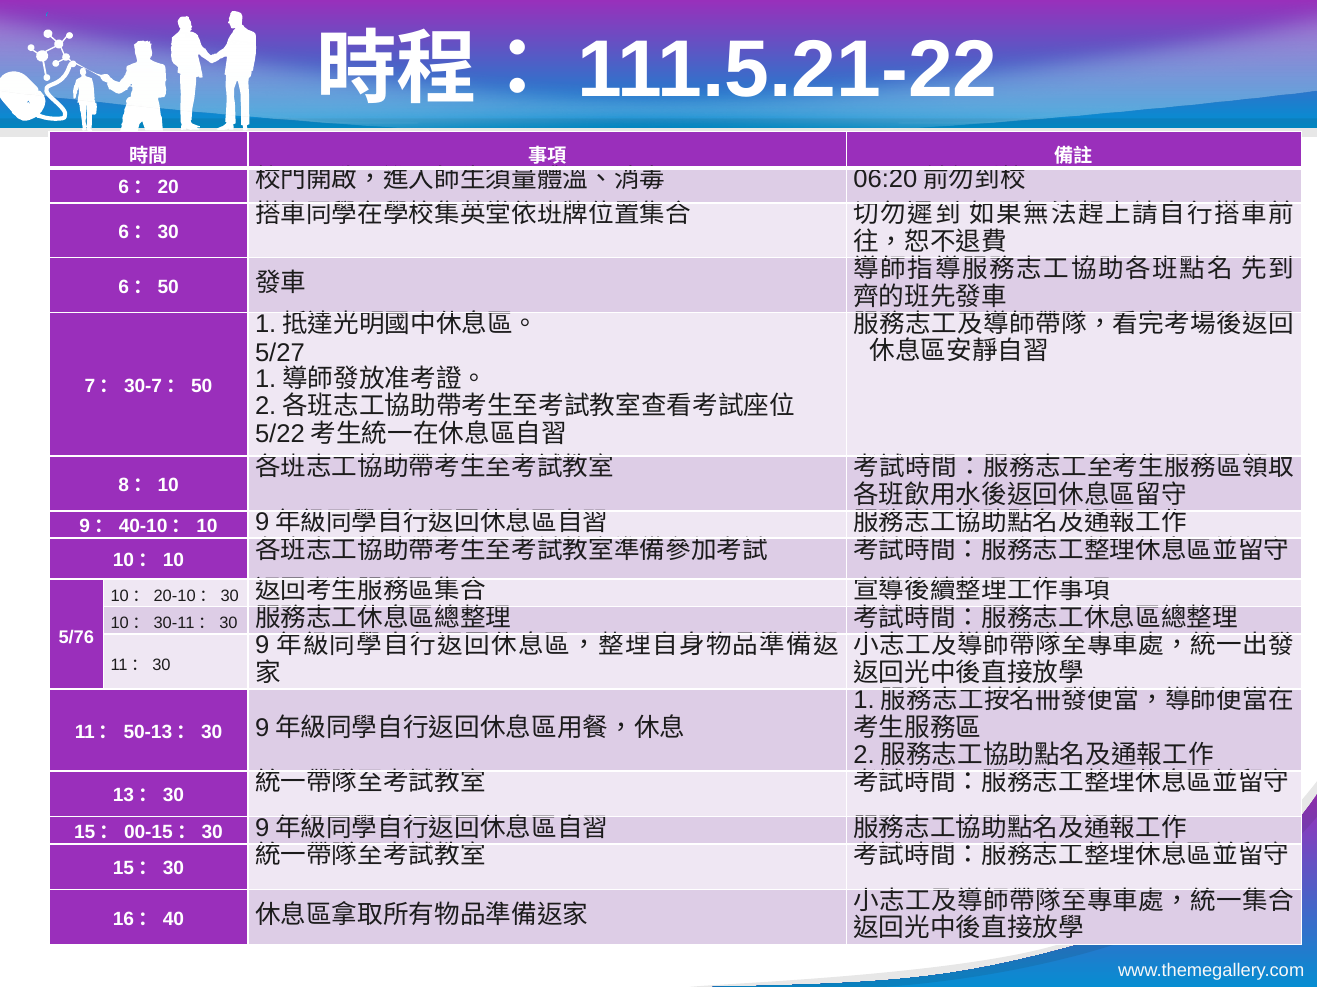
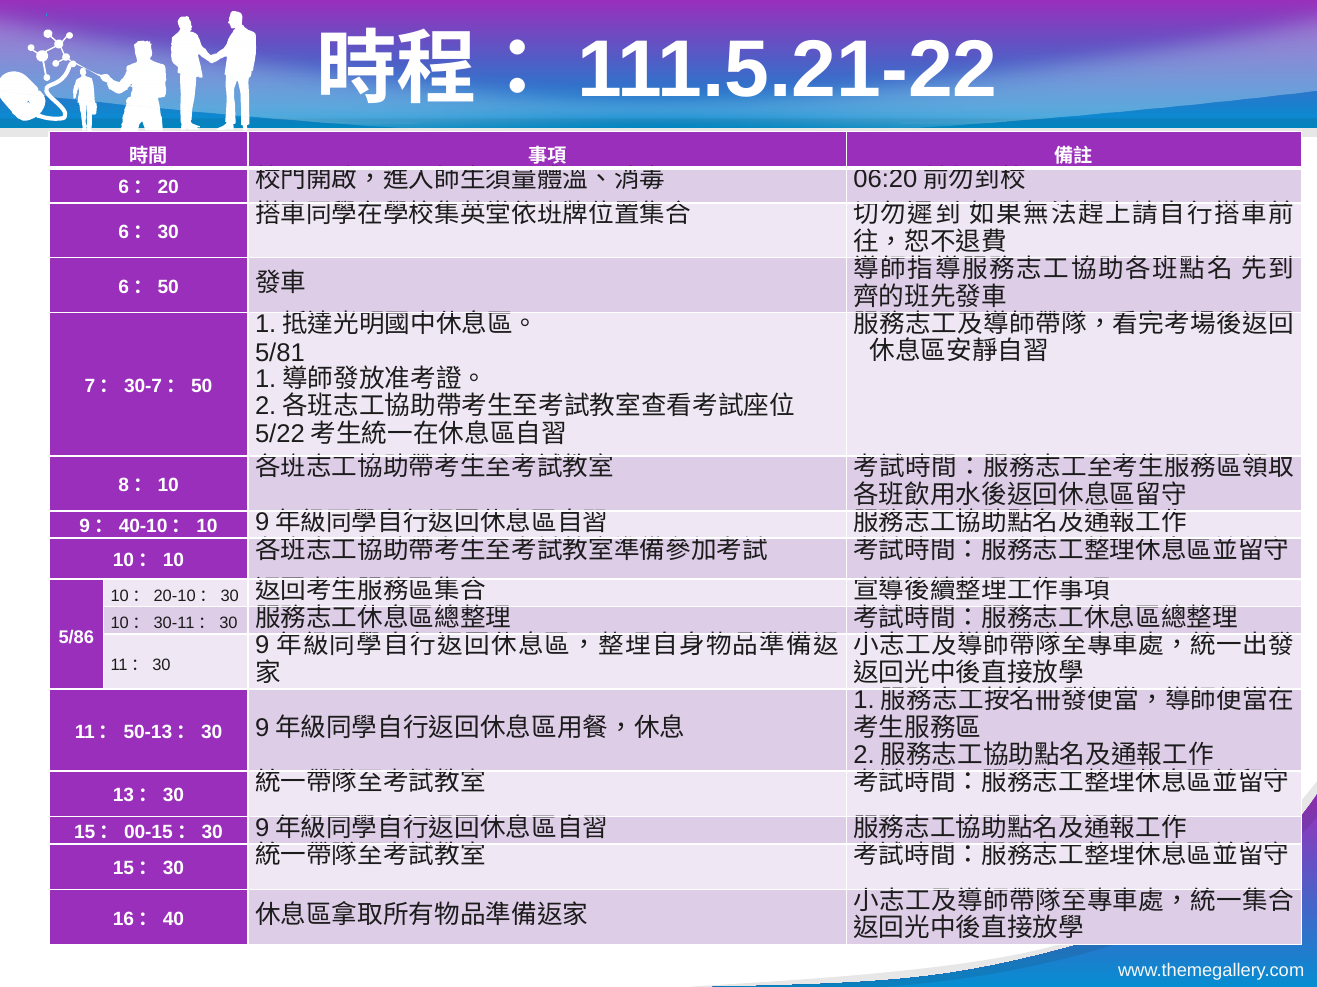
5/27: 5/27 -> 5/81 (280, 354)
5/76: 5/76 -> 5/86 (76, 638)
